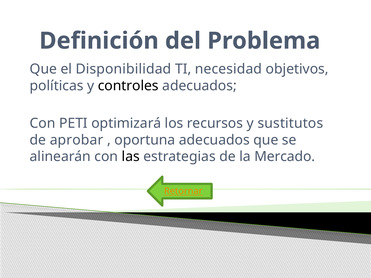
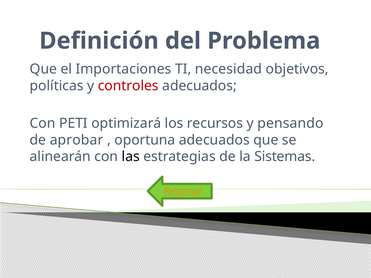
Disponibilidad: Disponibilidad -> Importaciones (124, 69)
controles colour: black -> red (128, 86)
sustitutos: sustitutos -> pensando (290, 123)
Mercado: Mercado -> Sistemas (285, 157)
